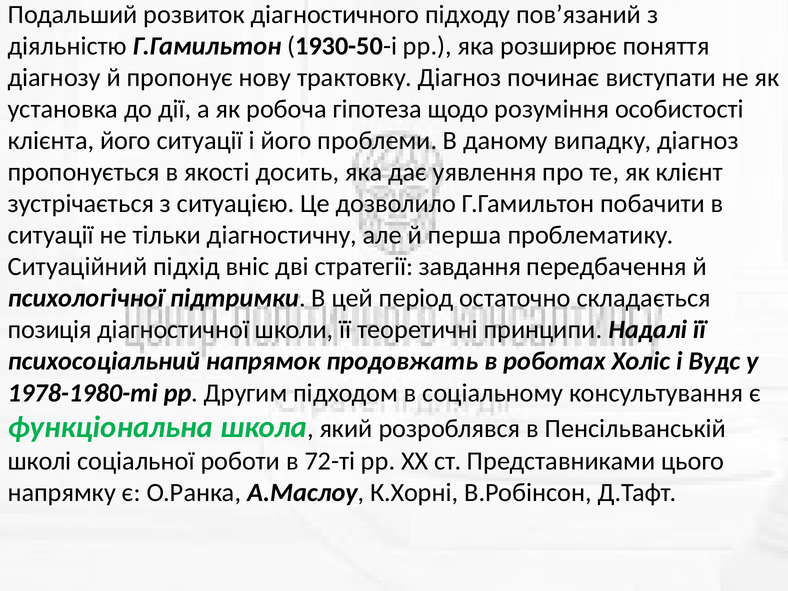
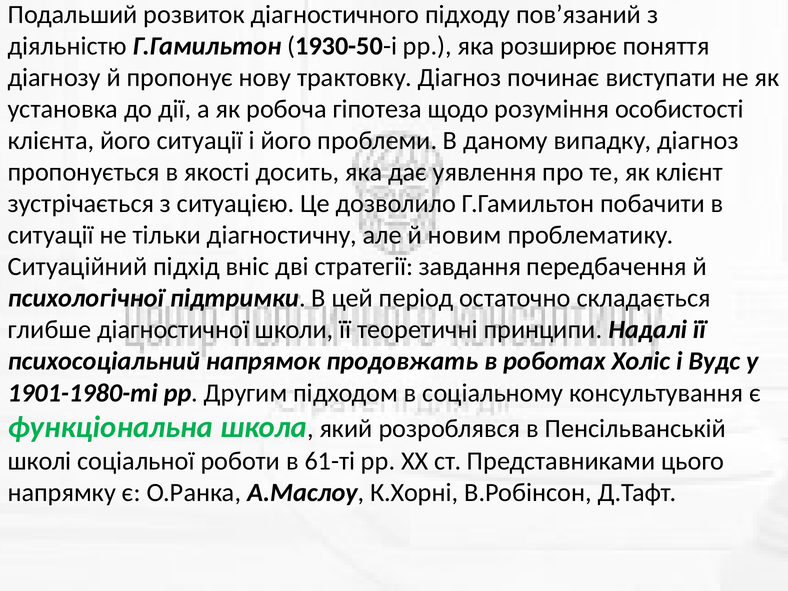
перша: перша -> новим (465, 235)
позиція: позиція -> глибше (49, 330)
1978-1980-ті: 1978-1980-ті -> 1901-1980-ті (83, 393)
72-ті: 72-ті -> 61-ті (330, 461)
